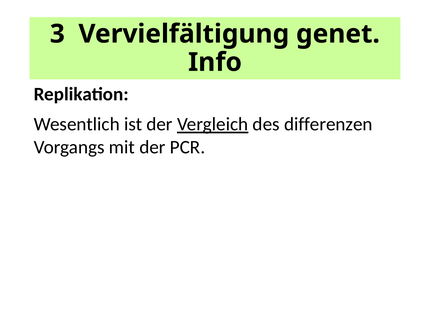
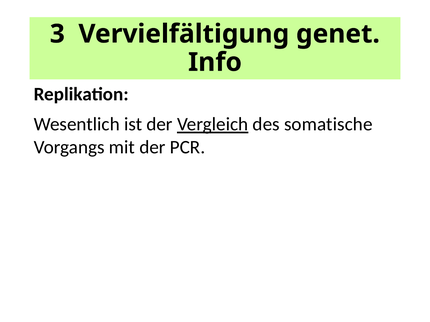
differenzen: differenzen -> somatische (328, 125)
